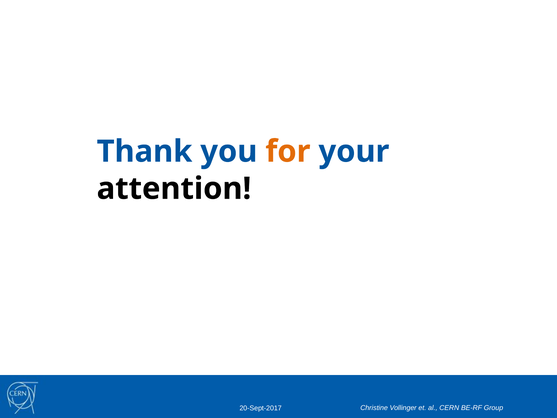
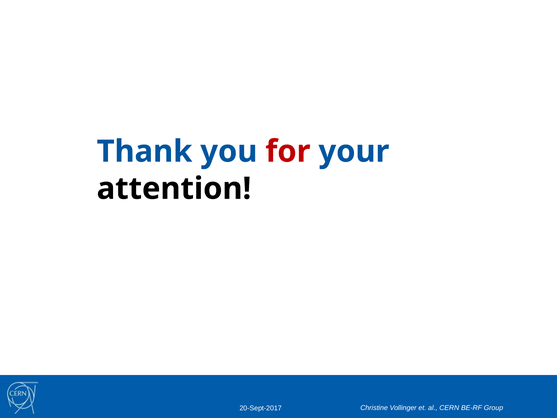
for colour: orange -> red (288, 151)
